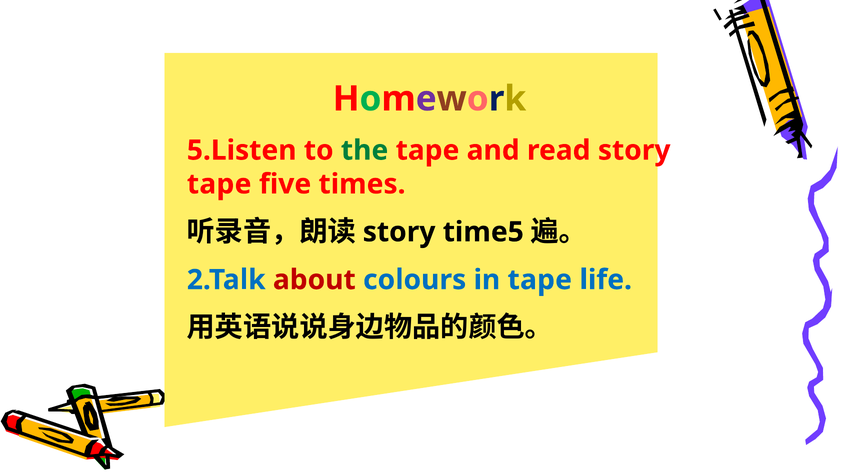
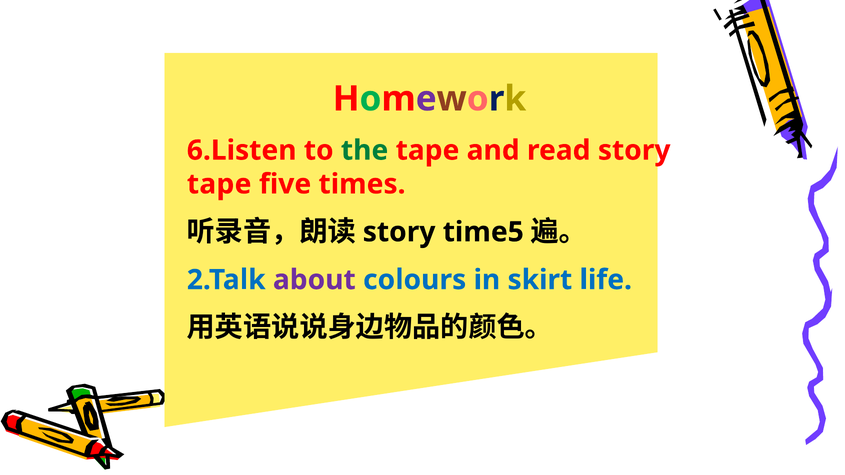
5.Listen: 5.Listen -> 6.Listen (242, 150)
about colour: red -> purple (314, 280)
in tape: tape -> skirt (540, 280)
